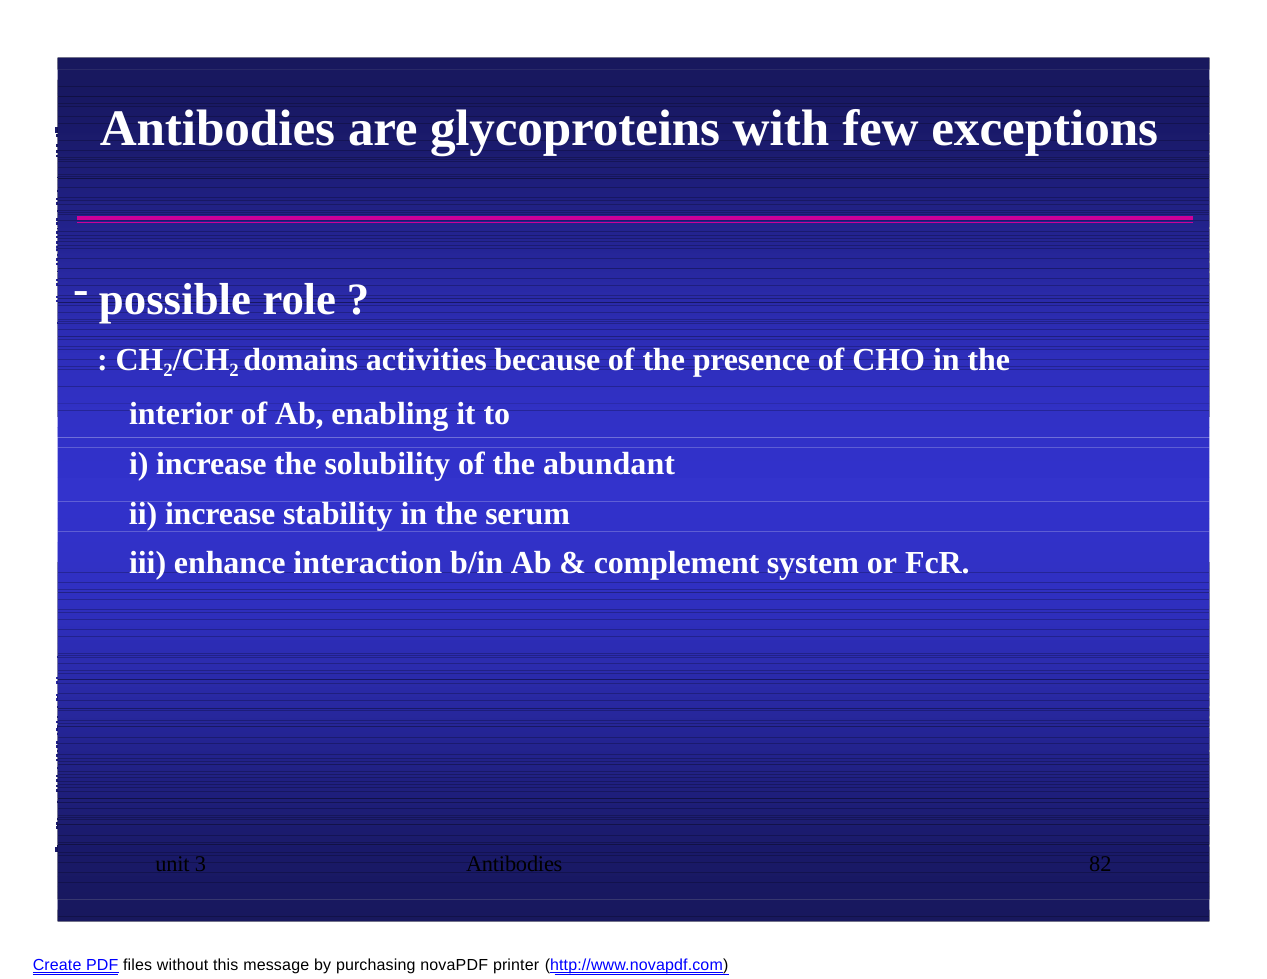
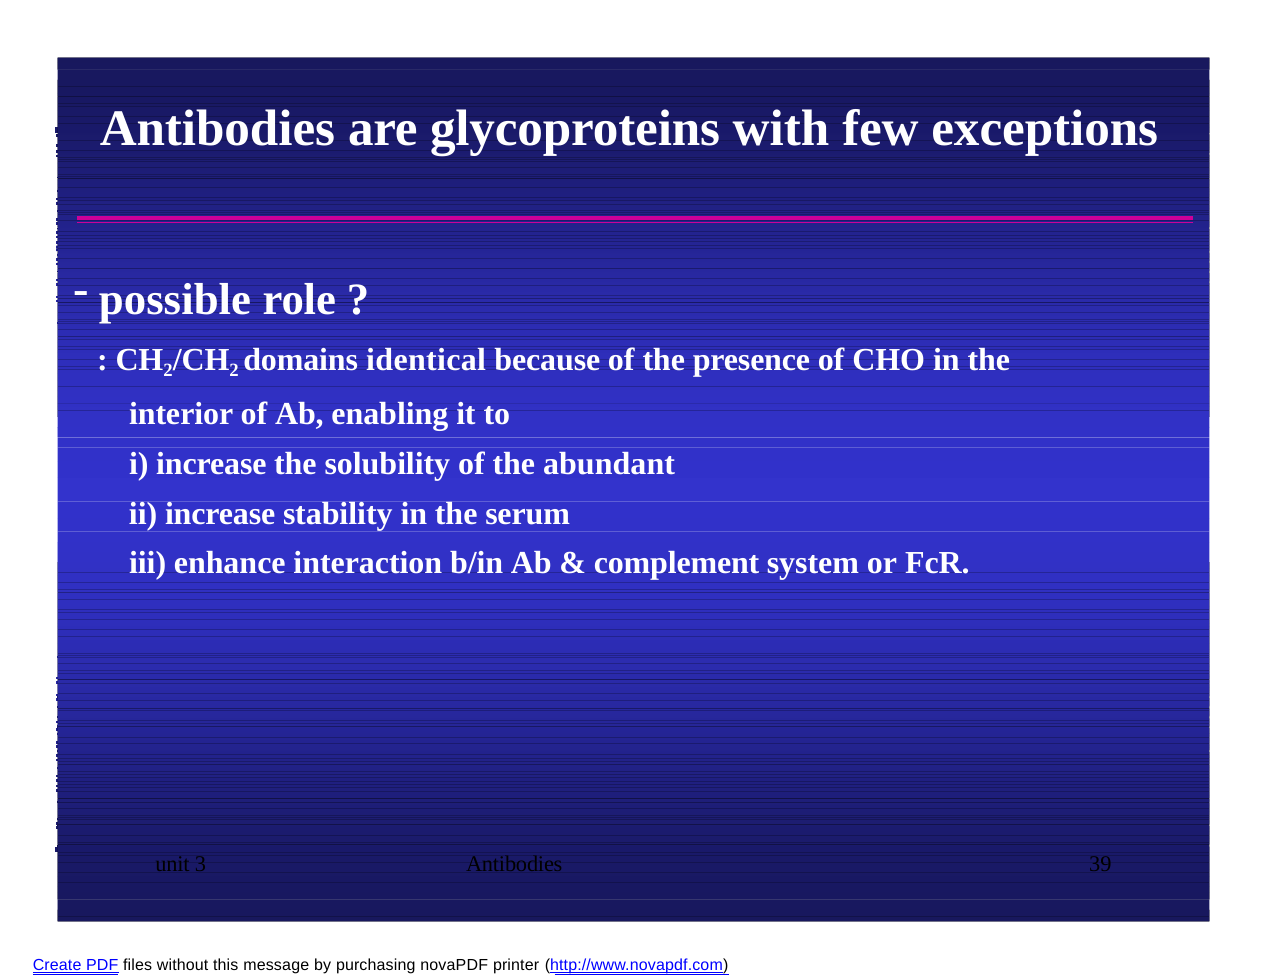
activities: activities -> identical (426, 360)
82: 82 -> 39 (1100, 865)
